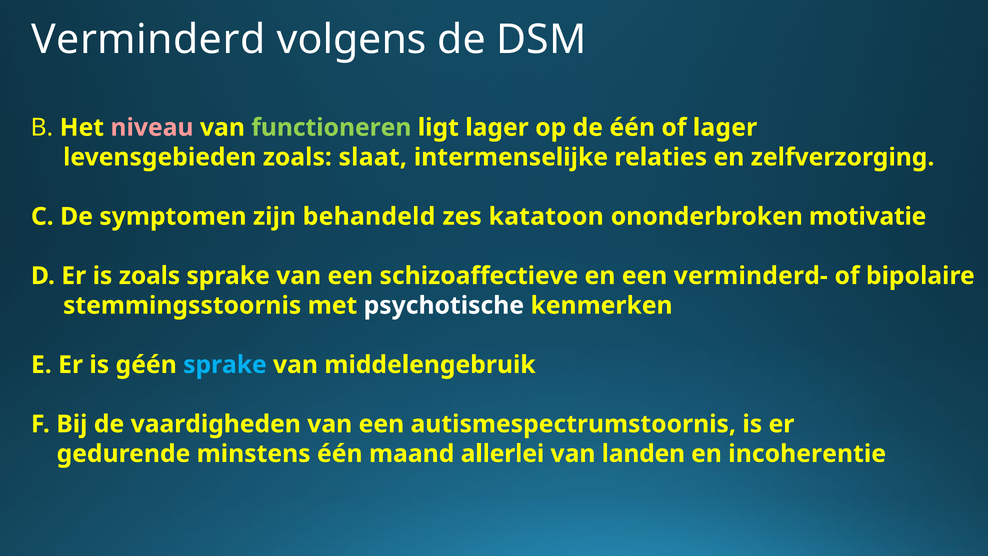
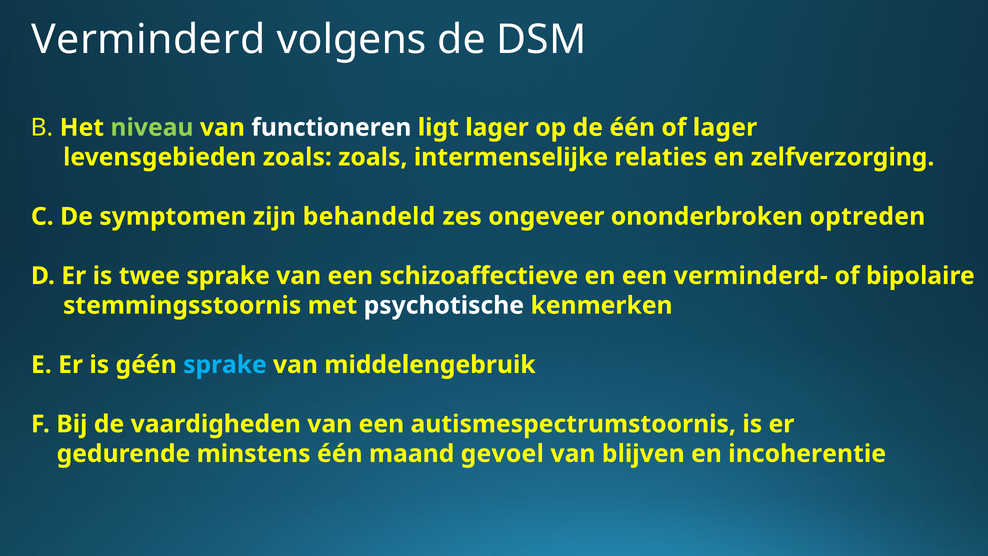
niveau colour: pink -> light green (152, 128)
functioneren colour: light green -> white (331, 128)
zoals slaat: slaat -> zoals (373, 157)
katatoon: katatoon -> ongeveer (546, 216)
motivatie: motivatie -> optreden (867, 216)
is zoals: zoals -> twee (149, 276)
allerlei: allerlei -> gevoel (502, 454)
landen: landen -> blijven (643, 454)
